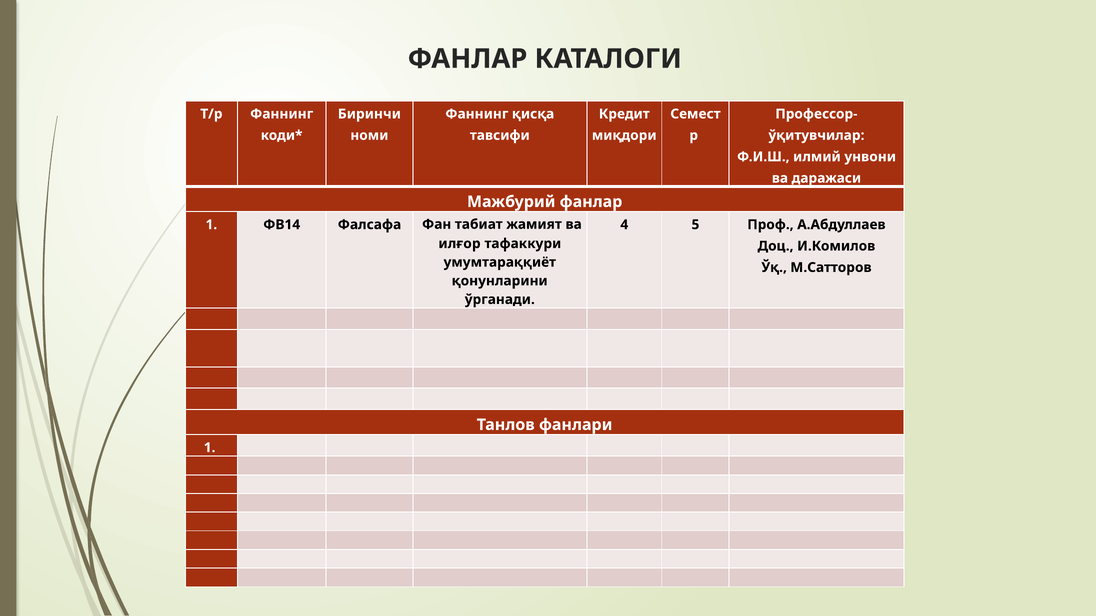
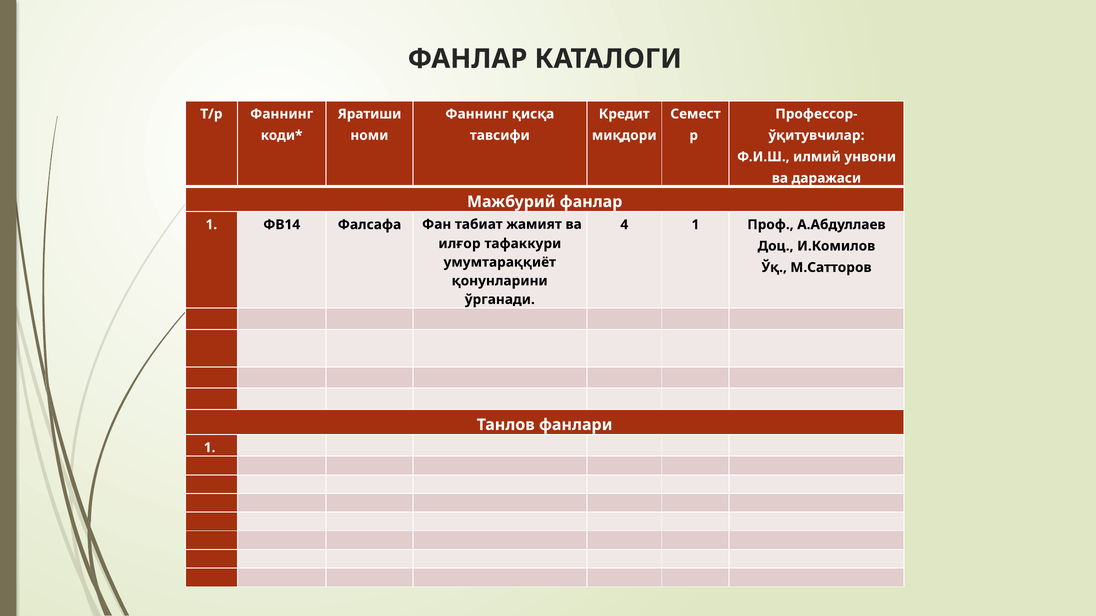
Биринчи: Биринчи -> Яратиши (369, 114)
4 5: 5 -> 1 (695, 225)
